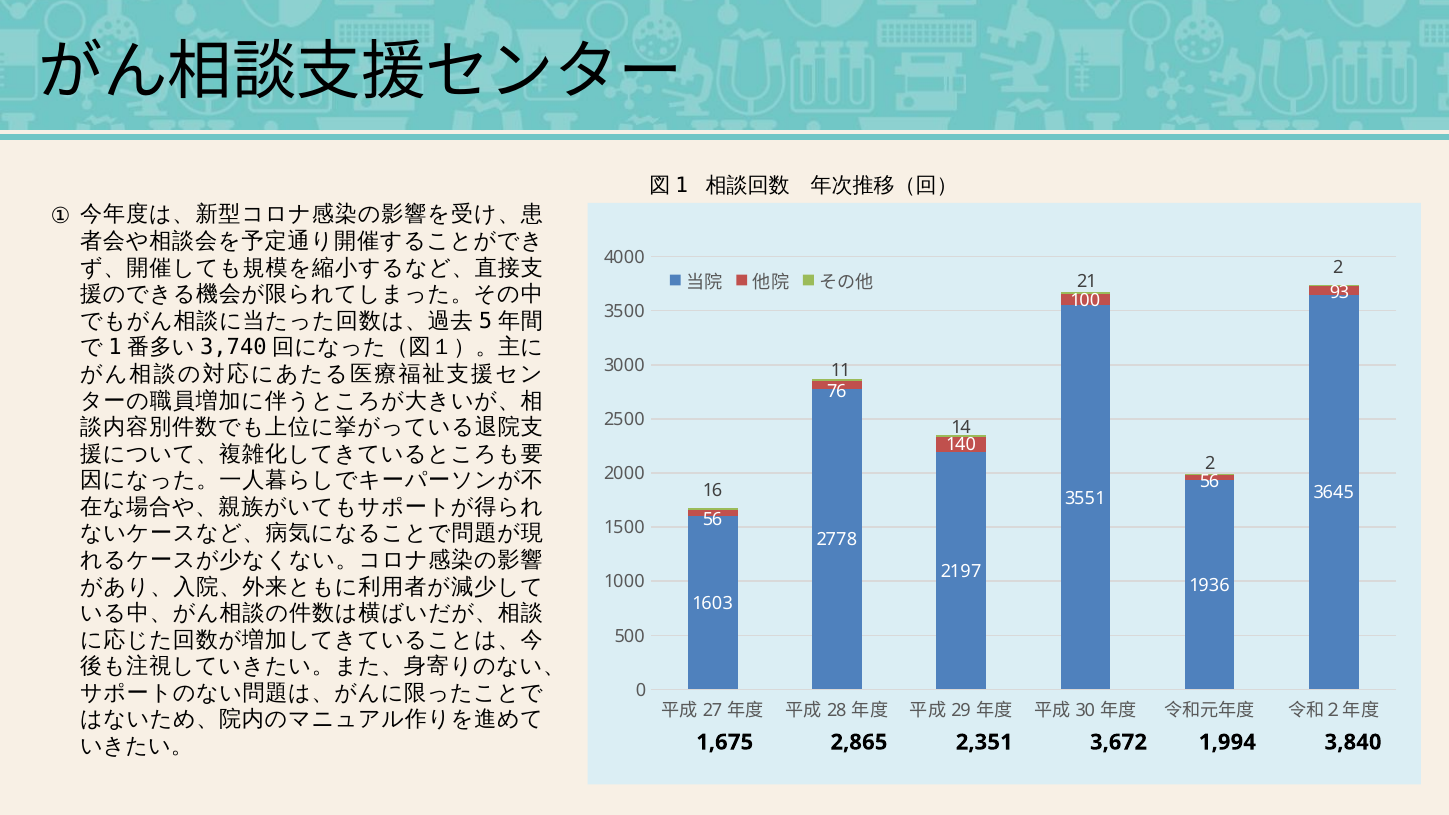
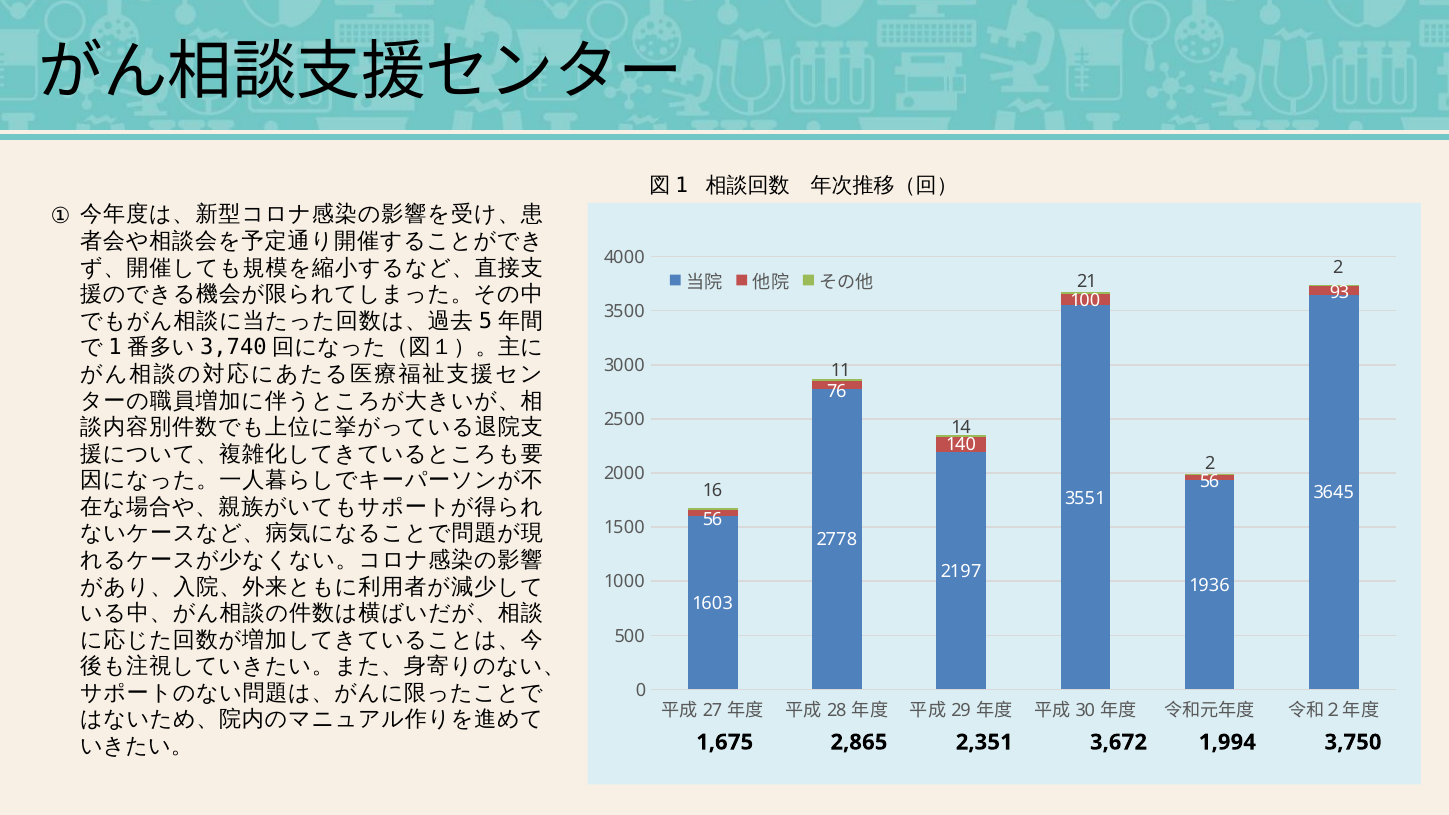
3,840: 3,840 -> 3,750 (1353, 742)
